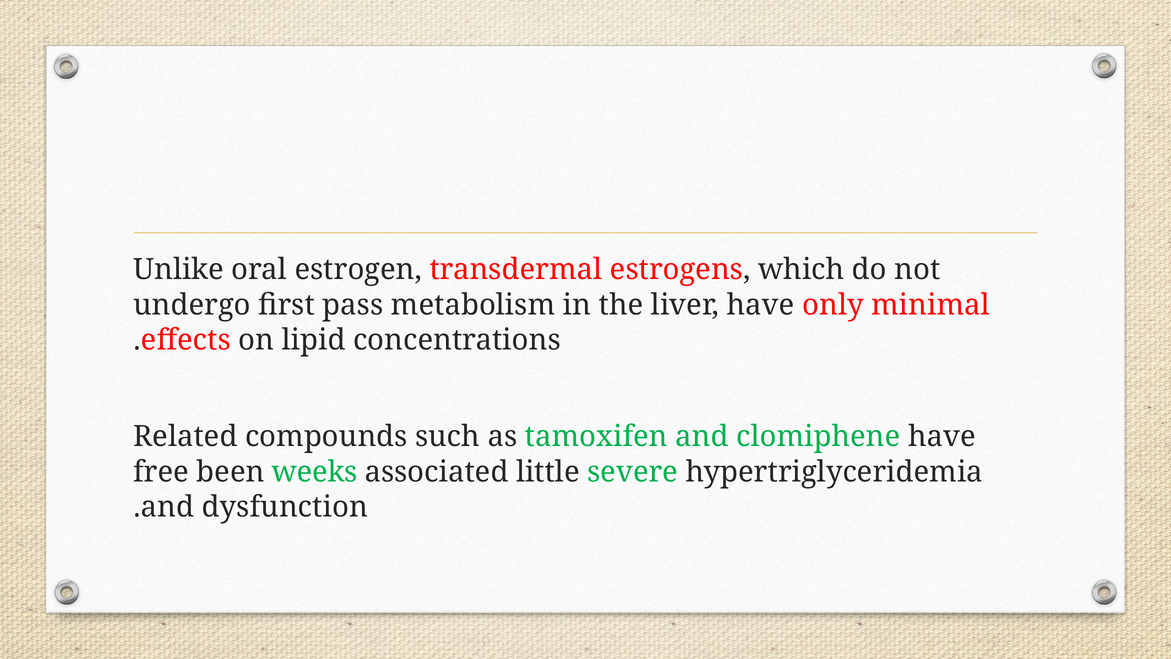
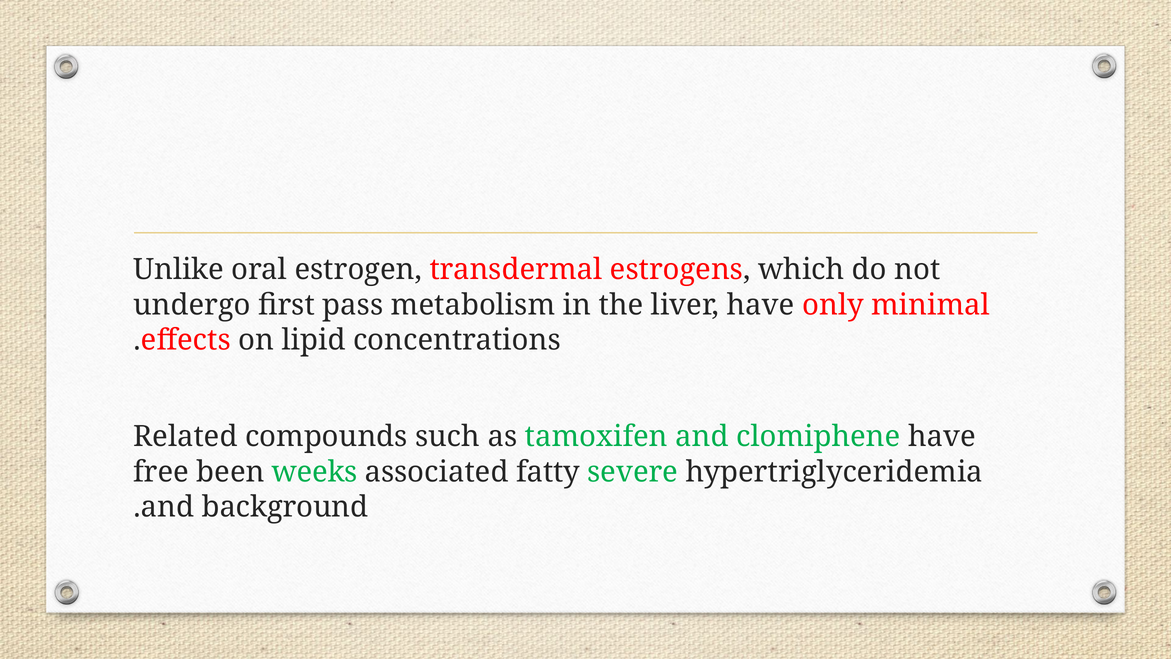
little: little -> fatty (548, 472)
dysfunction: dysfunction -> background (285, 507)
